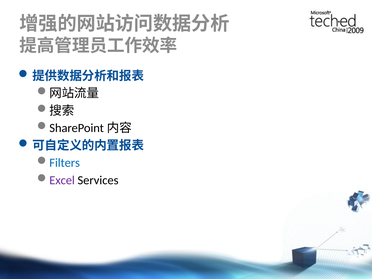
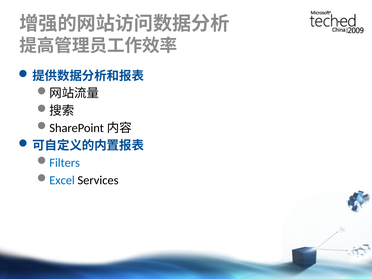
Excel colour: purple -> blue (62, 180)
